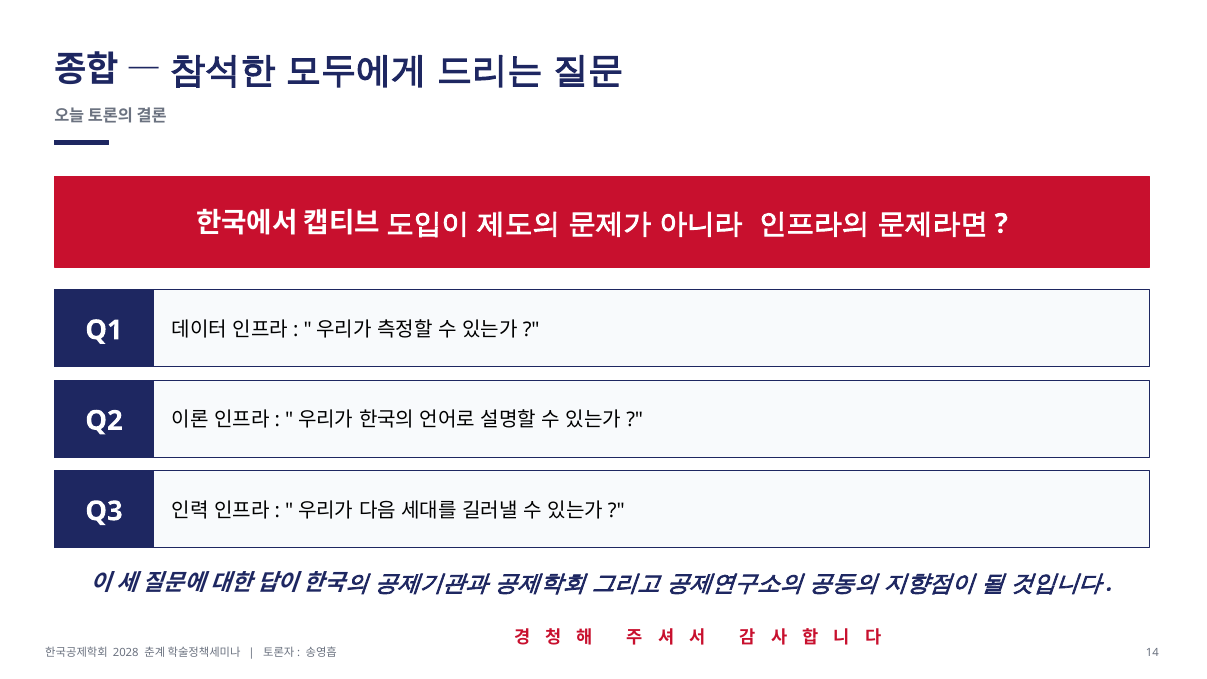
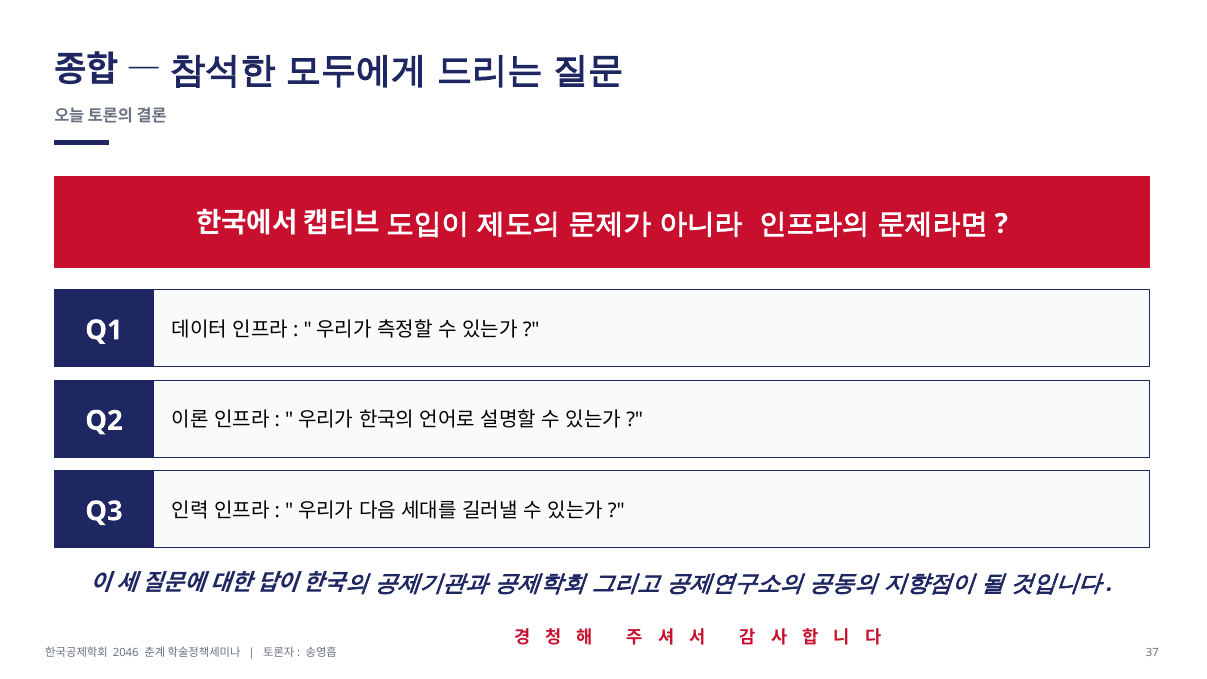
2028: 2028 -> 2046 (126, 653)
14: 14 -> 37 (1152, 653)
